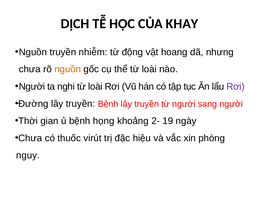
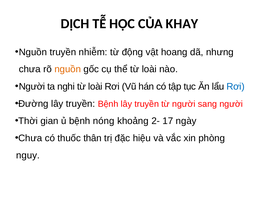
Rơi colour: purple -> blue (236, 87)
họng: họng -> nóng (104, 121)
19: 19 -> 17 (168, 121)
virút: virút -> thân (93, 138)
